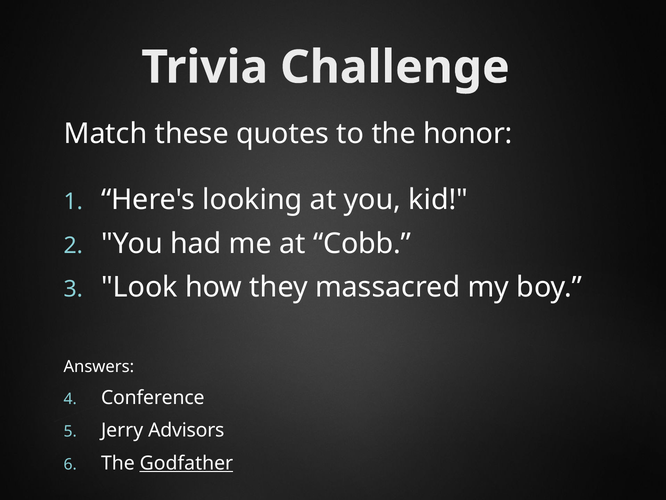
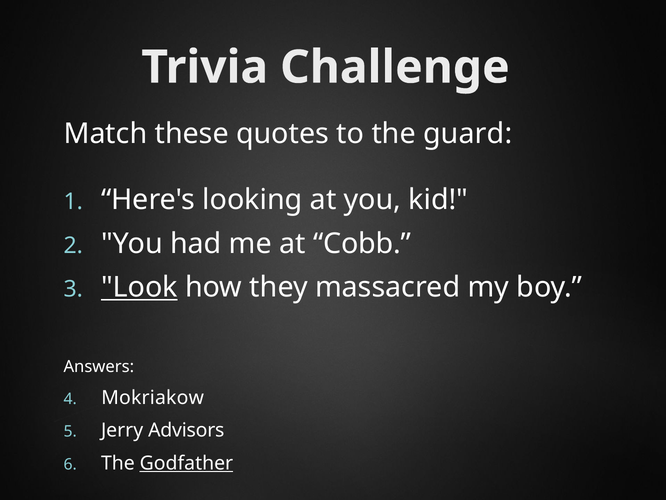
honor: honor -> guard (468, 134)
Look underline: none -> present (139, 287)
Conference: Conference -> Mokriakow (153, 398)
